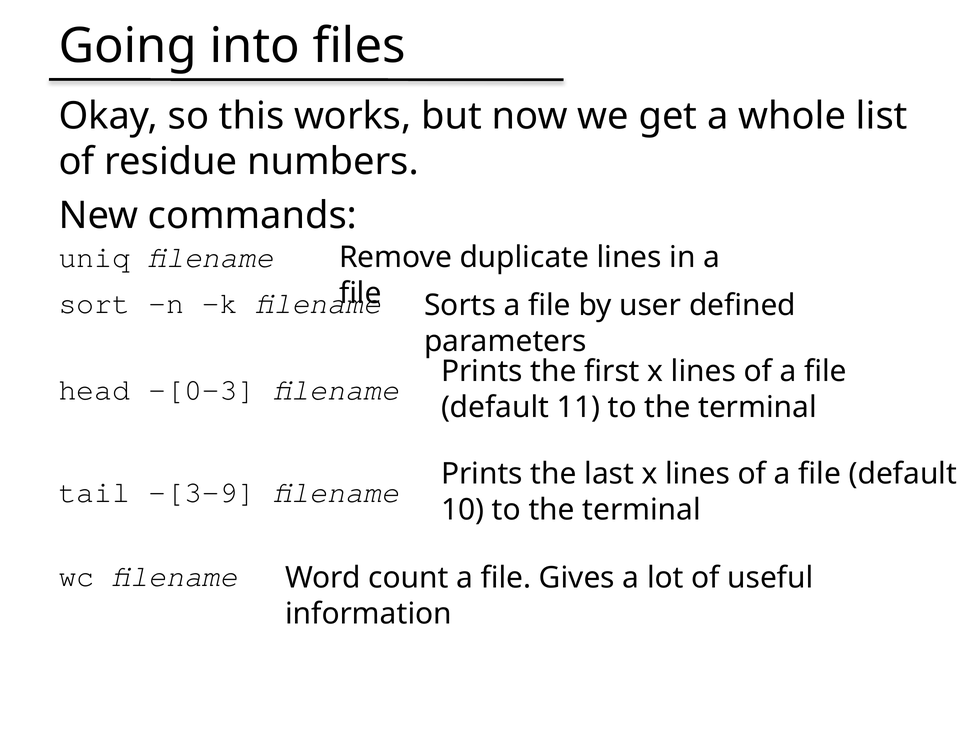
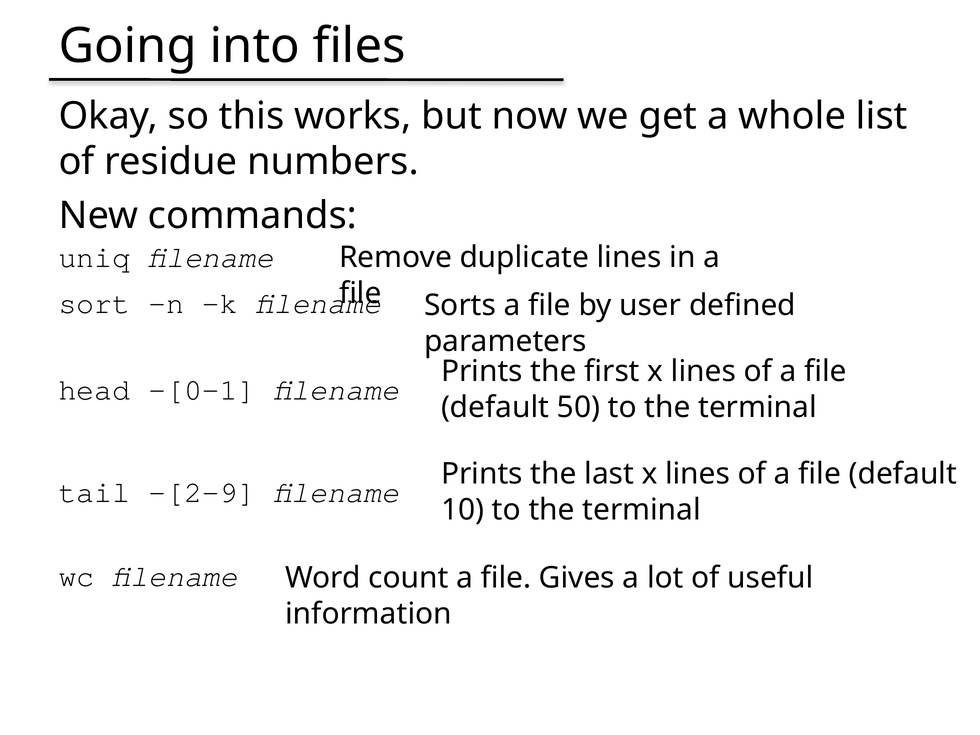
–[0-3: –[0-3 -> –[0-1 (202, 390)
11: 11 -> 50 (579, 407)
–[3-9: –[3-9 -> –[2-9 (202, 492)
